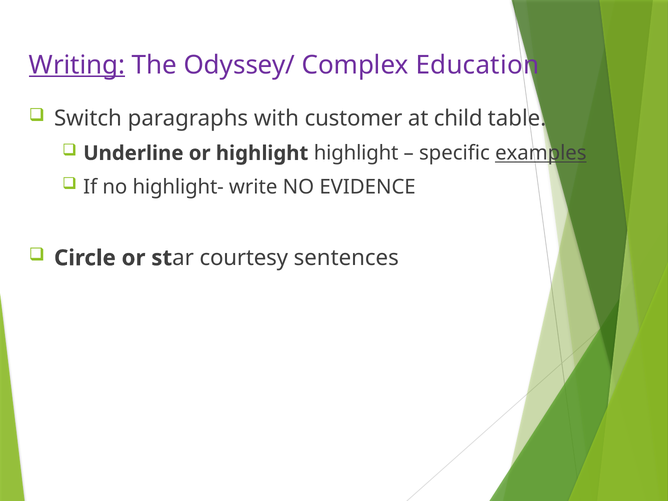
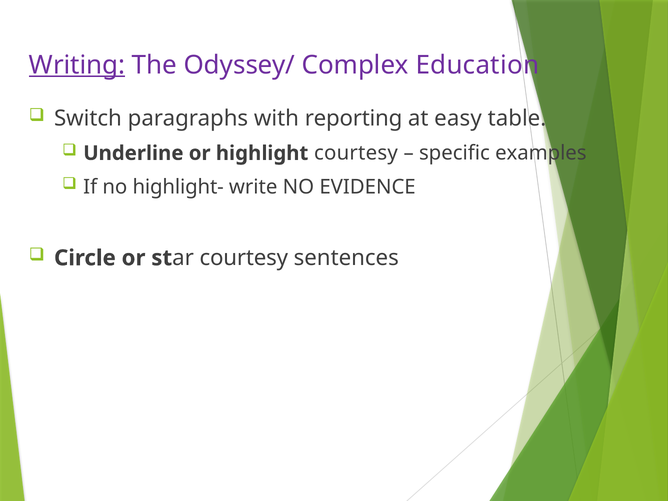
customer: customer -> reporting (354, 118)
child: child -> easy (458, 118)
highlight highlight: highlight -> courtesy (356, 153)
examples underline: present -> none (541, 153)
